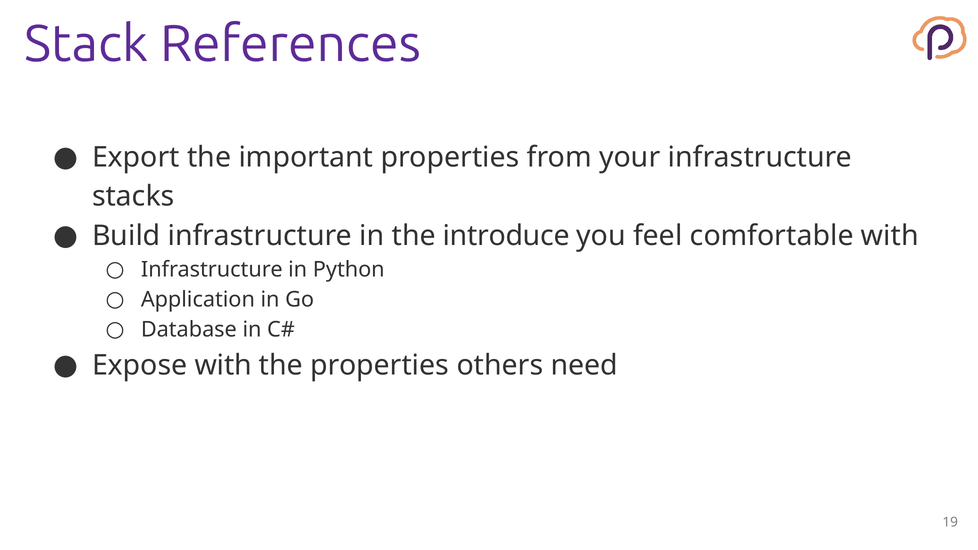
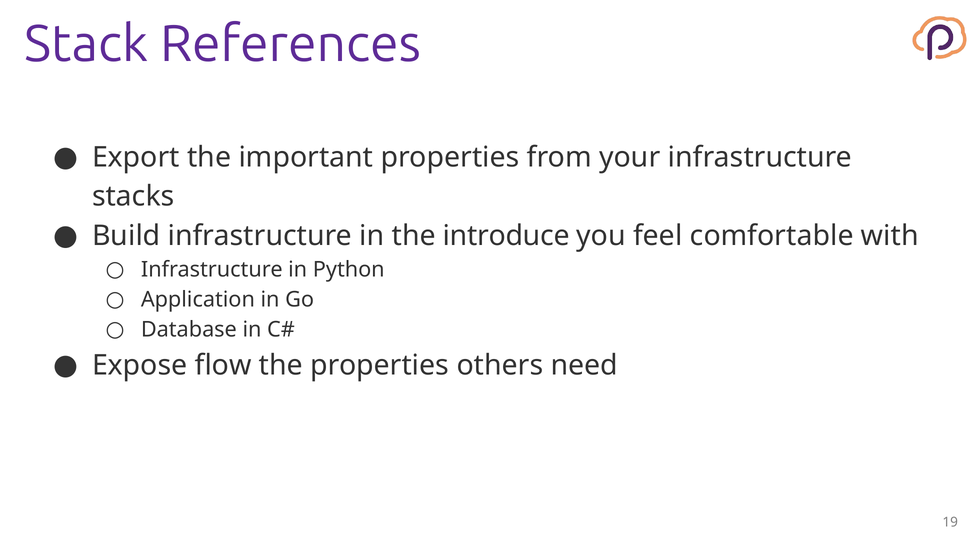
Expose with: with -> flow (223, 365)
